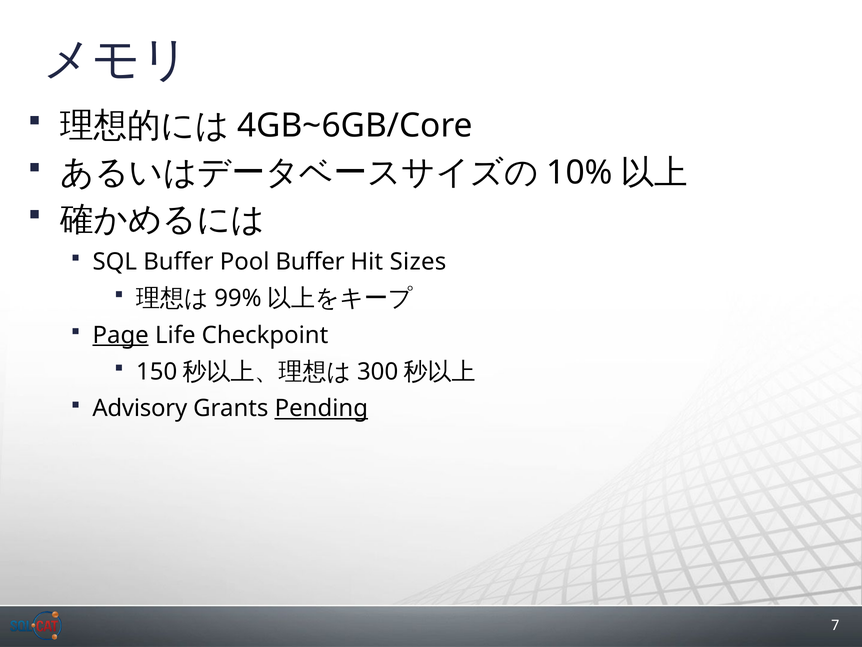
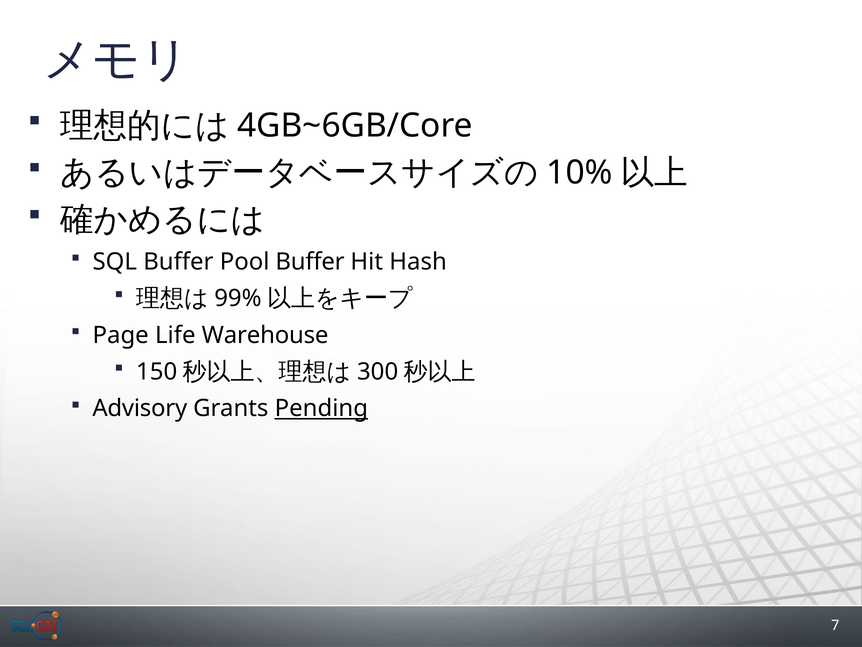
Sizes: Sizes -> Hash (418, 262)
Page underline: present -> none (121, 335)
Checkpoint: Checkpoint -> Warehouse (265, 335)
